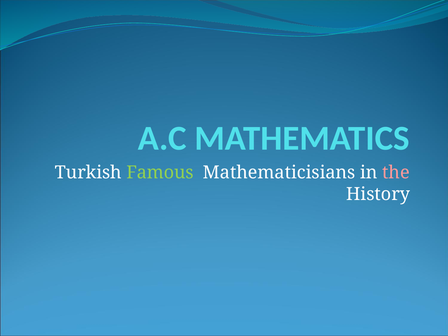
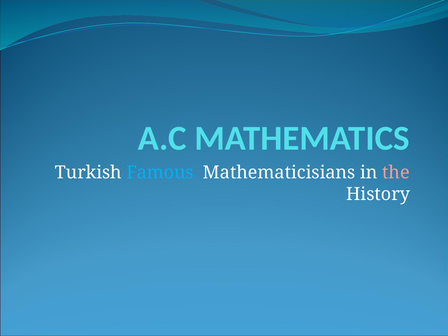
Famous colour: light green -> light blue (160, 173)
